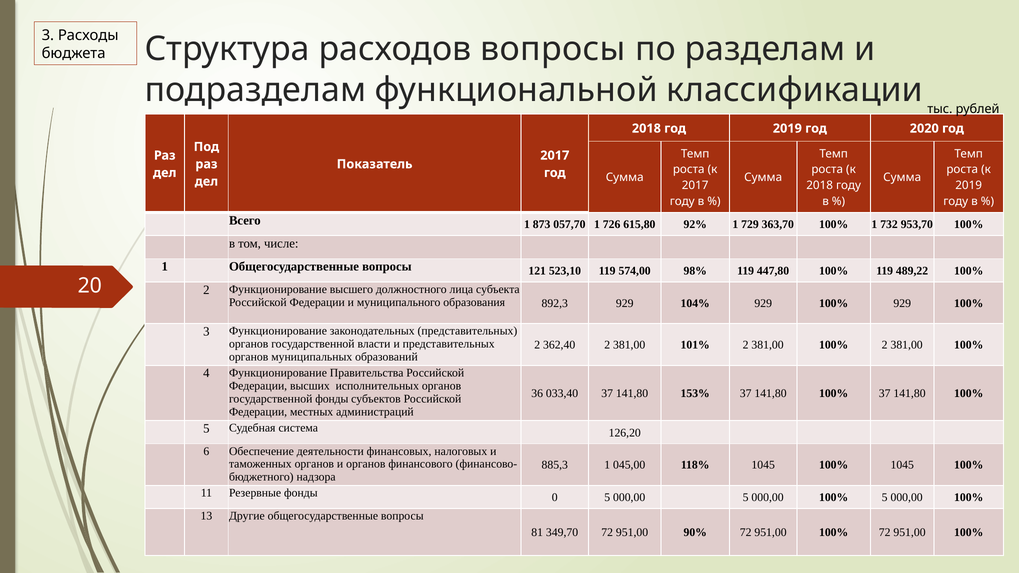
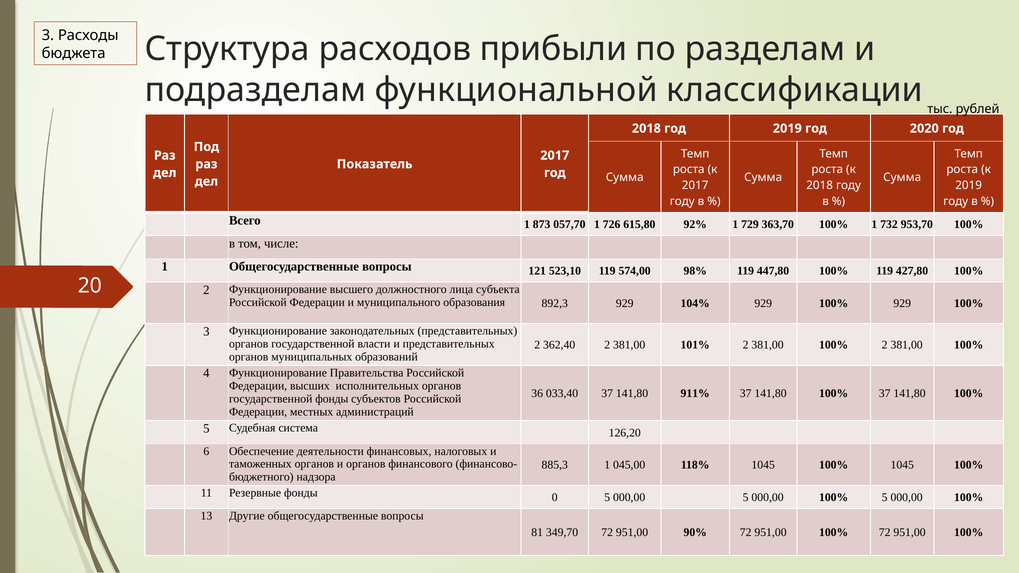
расходов вопросы: вопросы -> прибыли (553, 49)
489,22: 489,22 -> 427,80 (912, 271)
153%: 153% -> 911% (695, 394)
